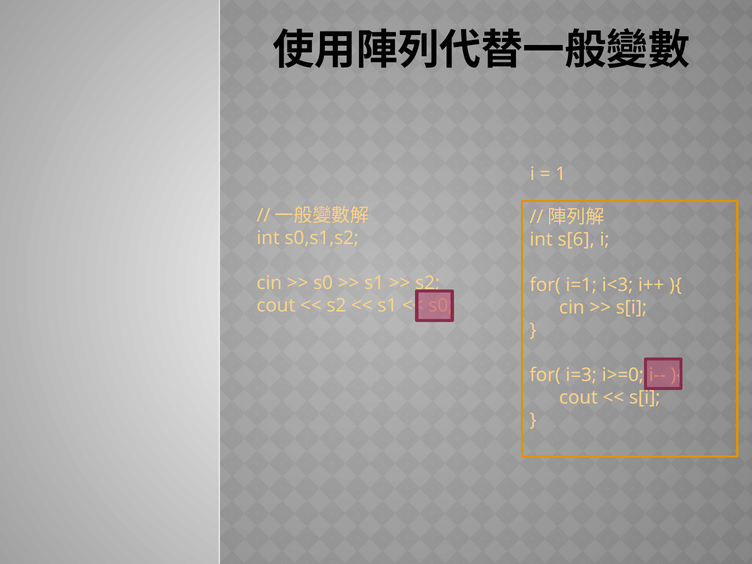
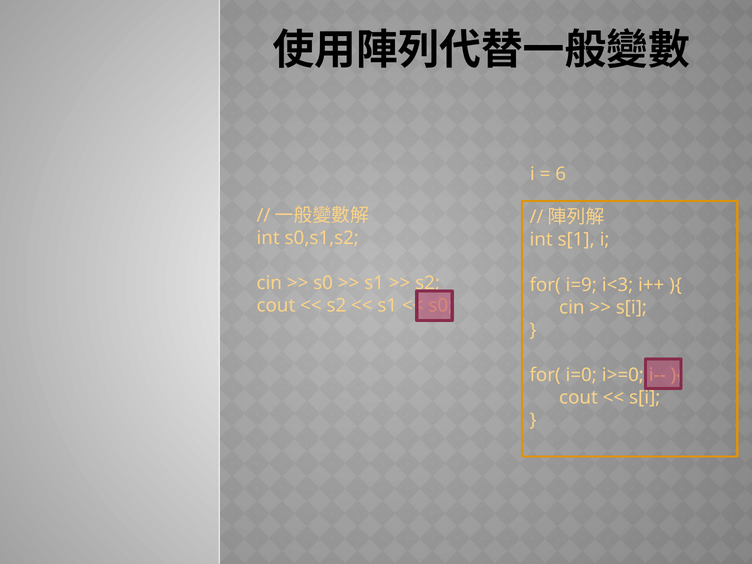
1: 1 -> 6 (561, 174)
s[6: s[6 -> s[1 (576, 240)
i=1: i=1 -> i=9 (581, 285)
i=3: i=3 -> i=0 (581, 375)
